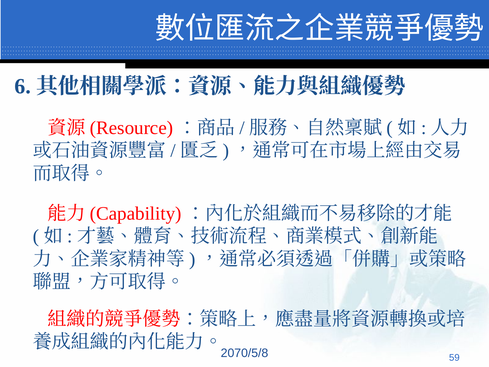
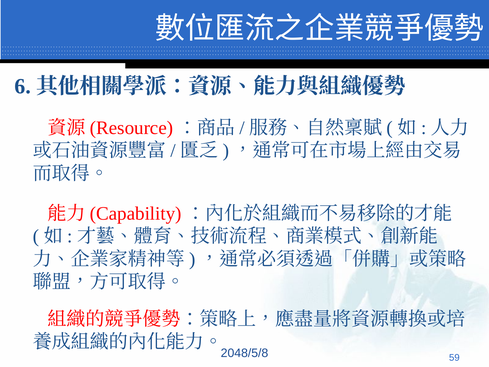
2070/5/8: 2070/5/8 -> 2048/5/8 (244, 353)
